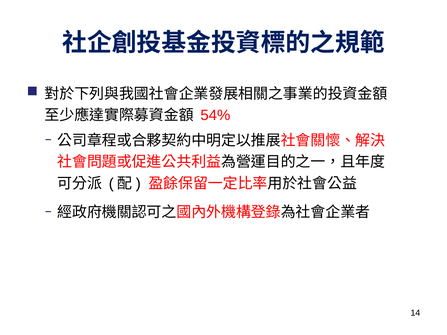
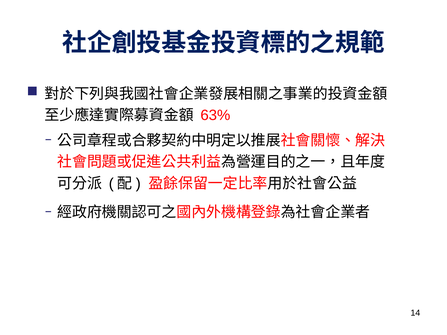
54%: 54% -> 63% (215, 115)
